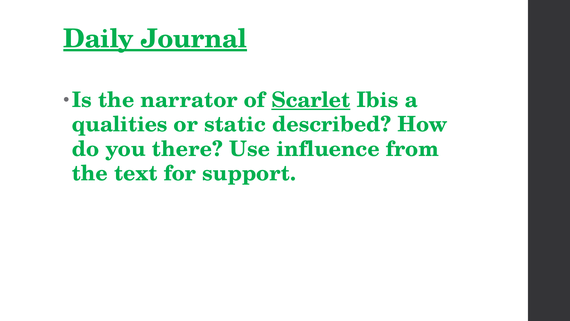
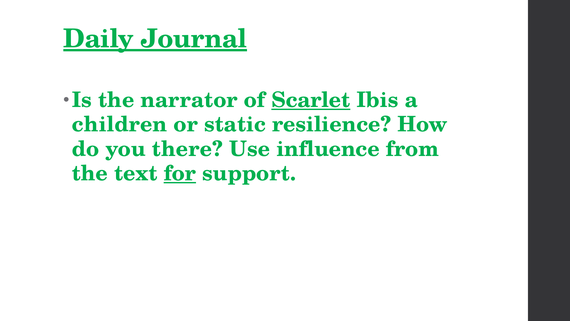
qualities: qualities -> children (120, 124)
described: described -> resilience (332, 124)
for underline: none -> present (180, 173)
